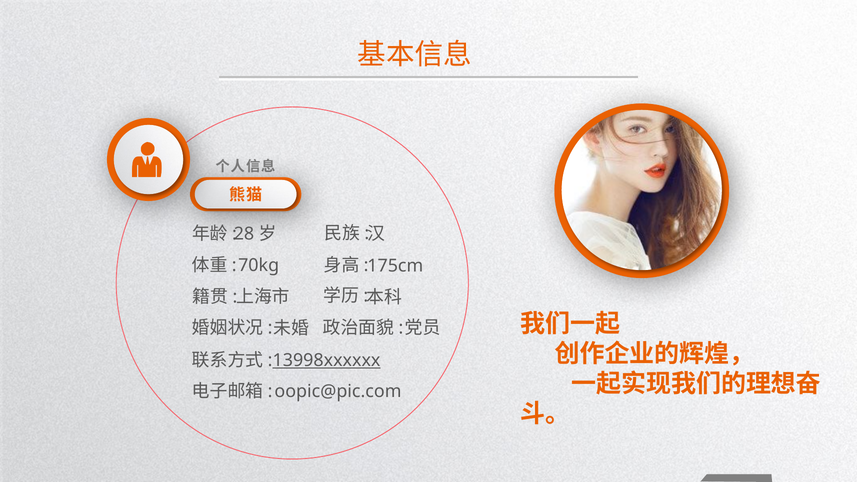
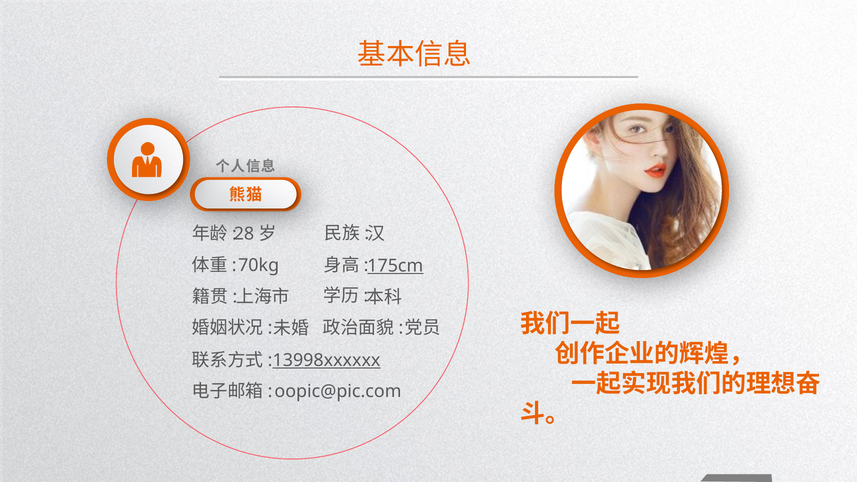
175cm underline: none -> present (395, 266)
